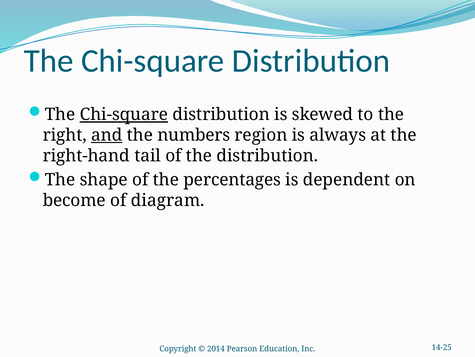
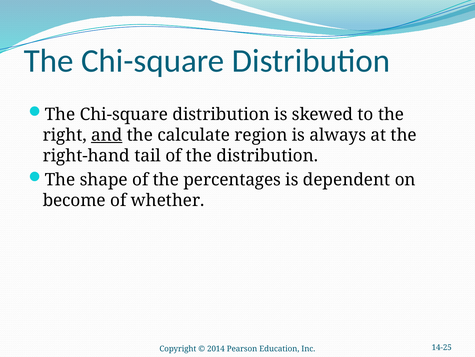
Chi-square underline: present -> none (124, 114)
numbers: numbers -> calculate (194, 135)
diagram: diagram -> whether (168, 200)
